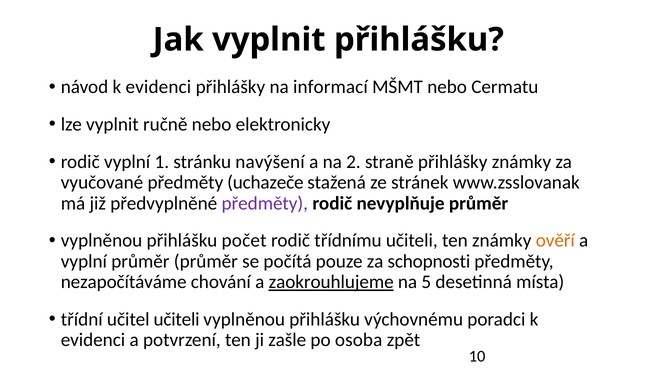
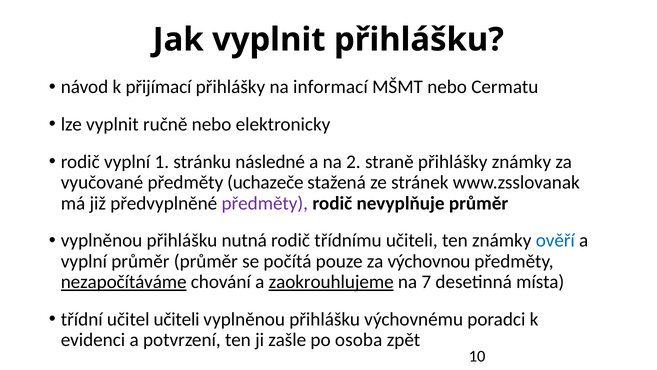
návod k evidenci: evidenci -> přijímací (159, 87)
navýšení: navýšení -> následné (270, 162)
počet: počet -> nutná (244, 240)
ověří colour: orange -> blue (555, 240)
schopnosti: schopnosti -> výchovnou (429, 261)
nezapočítáváme underline: none -> present (124, 282)
5: 5 -> 7 (426, 282)
